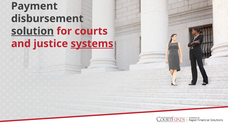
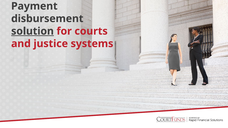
systems underline: present -> none (92, 44)
